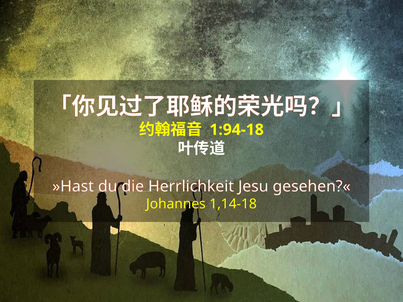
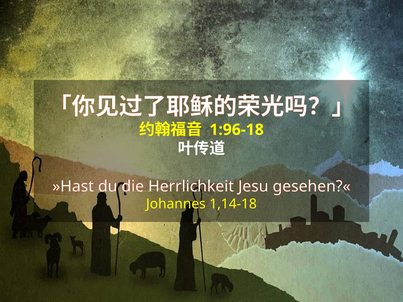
1:94-18: 1:94-18 -> 1:96-18 (237, 130)
